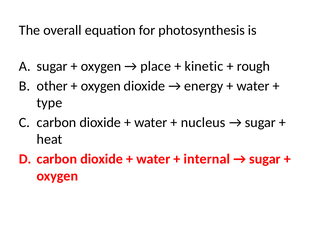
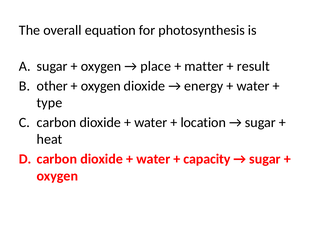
kinetic: kinetic -> matter (204, 66)
rough: rough -> result (253, 66)
nucleus: nucleus -> location (203, 122)
internal: internal -> capacity (207, 159)
